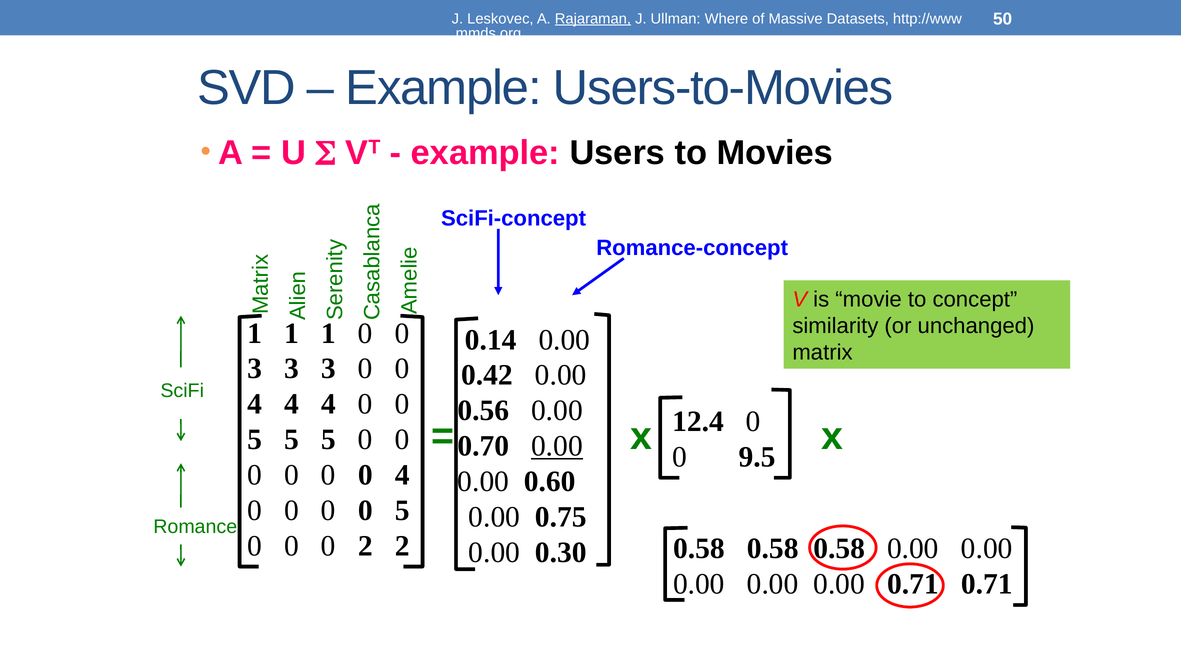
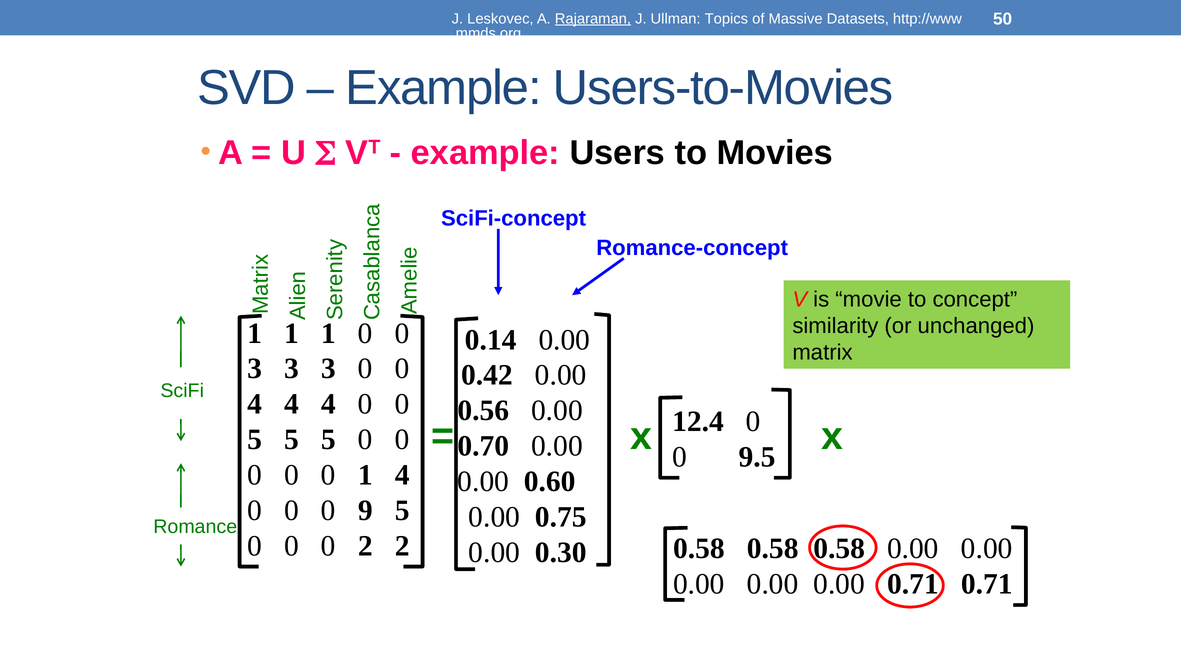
Where: Where -> Topics (726, 19)
0.00 underline: present -> none (557, 446)
0: 0 -> 1 (365, 475)
0: 0 -> 9 (365, 511)
